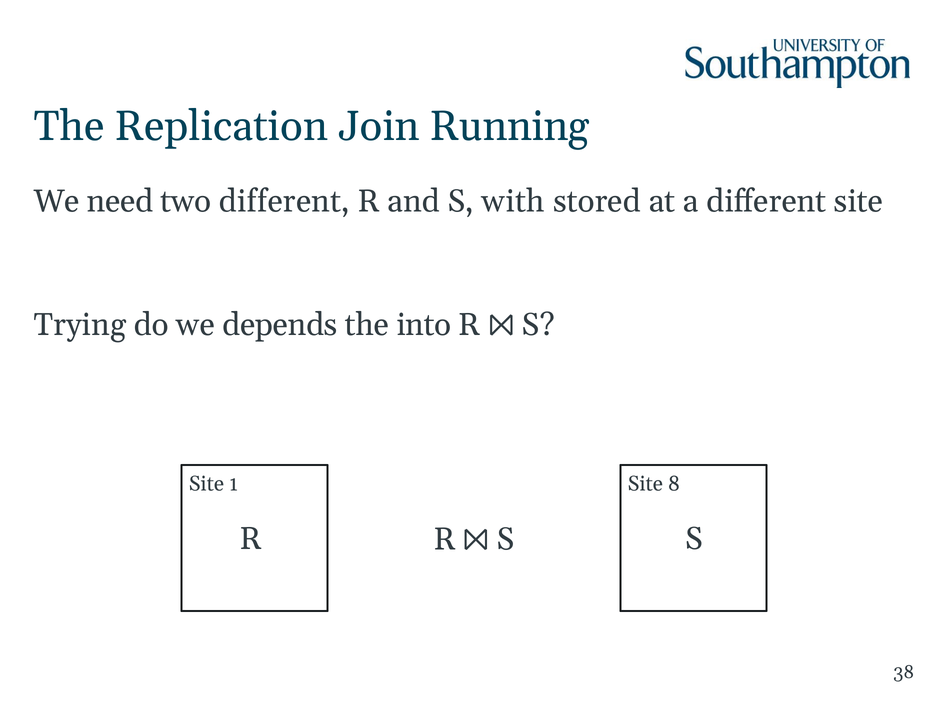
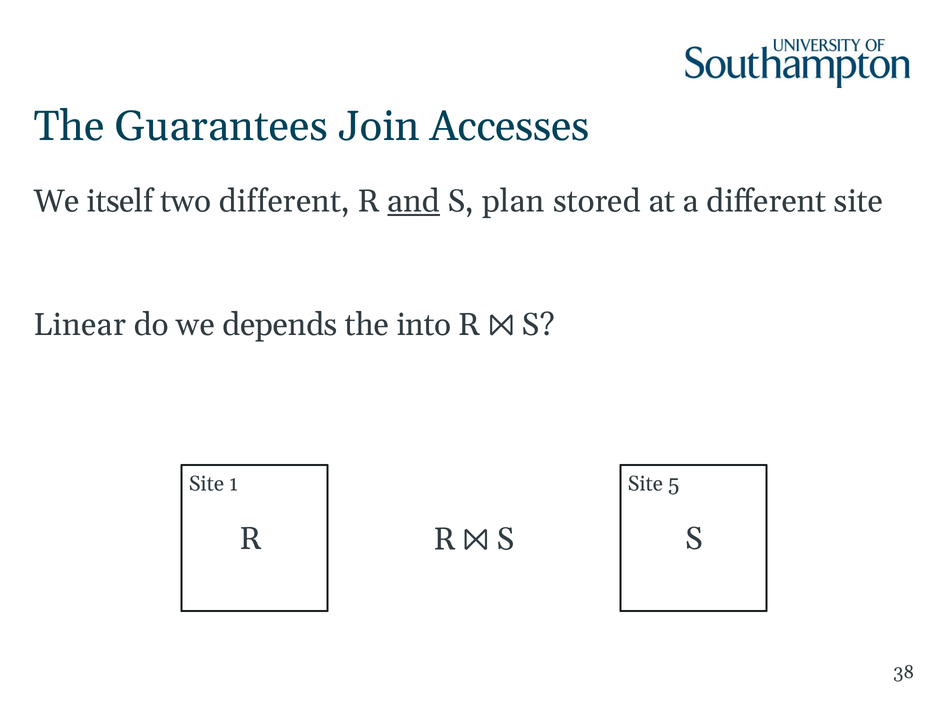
Replication: Replication -> Guarantees (221, 126)
Running: Running -> Accesses (510, 126)
need: need -> itself (120, 201)
and underline: none -> present (414, 201)
with: with -> plan (513, 201)
Trying: Trying -> Linear (80, 325)
8: 8 -> 5 (674, 484)
